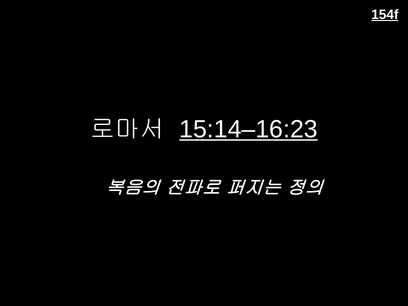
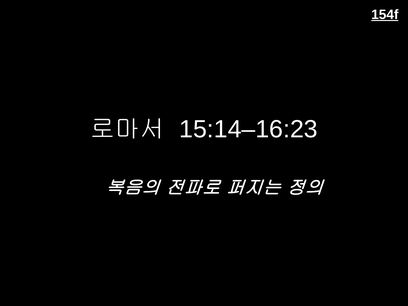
15:14–16:23 underline: present -> none (248, 129)
